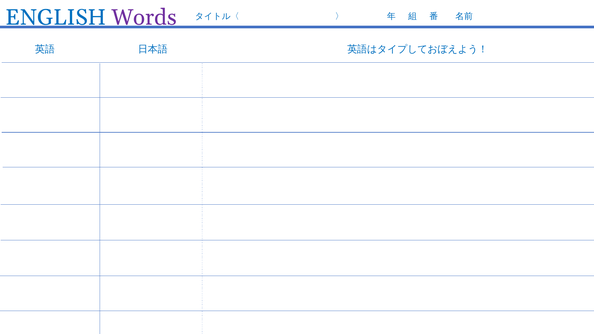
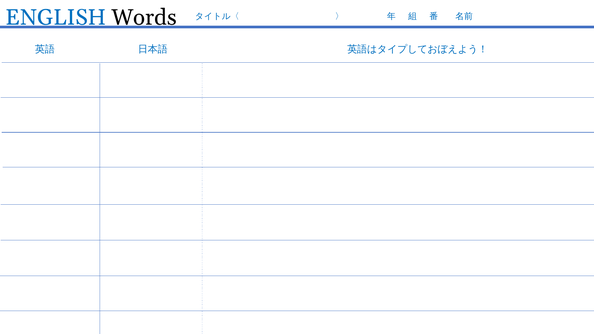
Words colour: purple -> black (144, 18)
